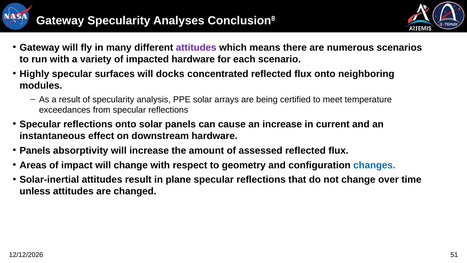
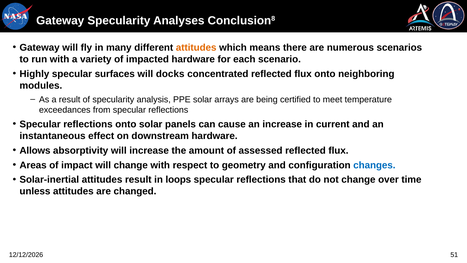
attitudes colour: purple -> orange (196, 48)
Panels: Panels -> Allows (35, 150)
plane: plane -> loops (178, 180)
